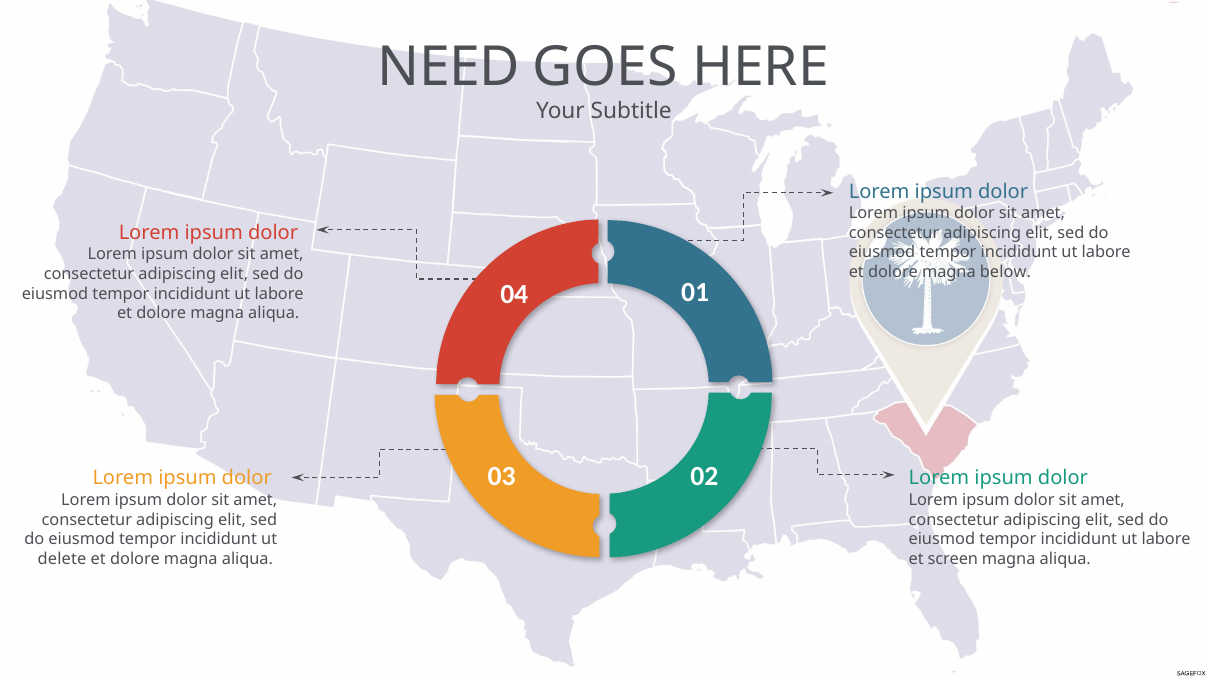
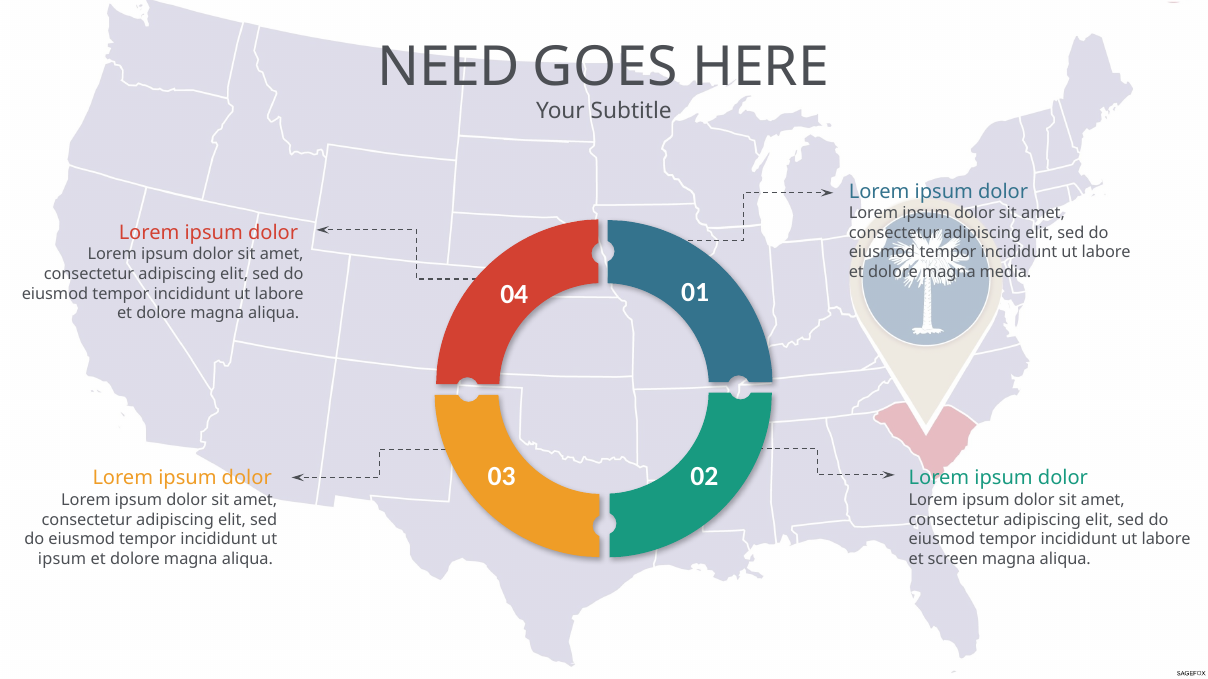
below: below -> media (1006, 272)
delete: delete -> ipsum (62, 559)
